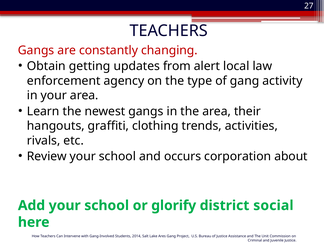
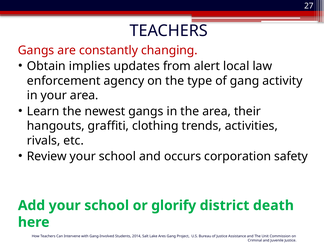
getting: getting -> implies (90, 66)
about: about -> safety (291, 156)
social: social -> death (273, 205)
